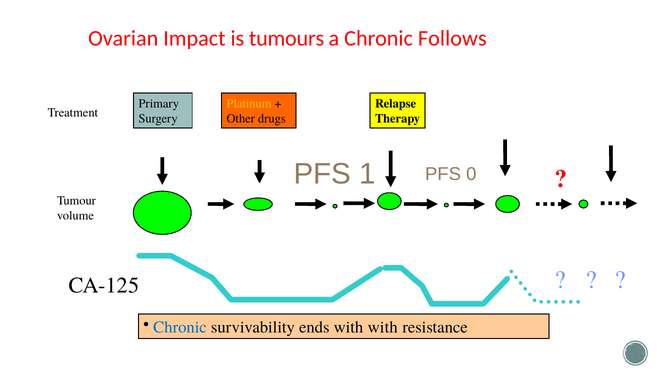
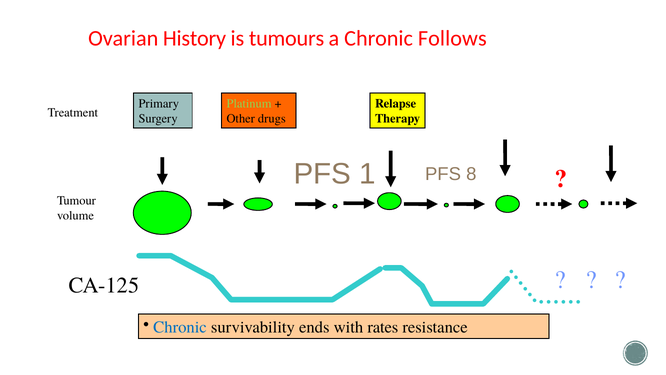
Impact: Impact -> History (195, 38)
Platinum colour: yellow -> light green (249, 104)
0: 0 -> 8 (471, 174)
with with: with -> rates (383, 327)
